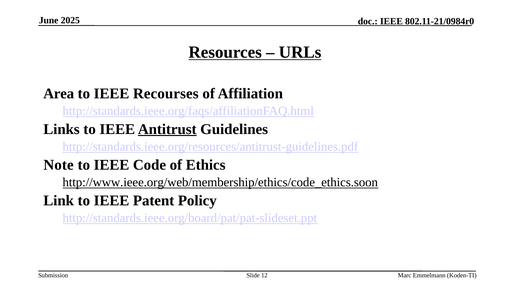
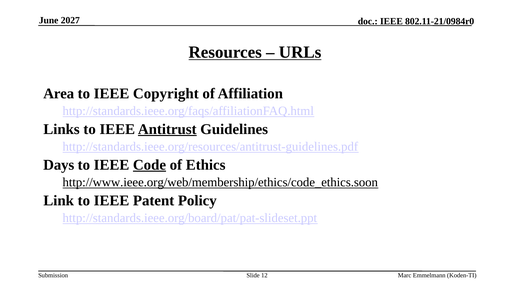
2025: 2025 -> 2027 (70, 20)
Recourses: Recourses -> Copyright (166, 93)
Note: Note -> Days (59, 165)
Code underline: none -> present (150, 165)
